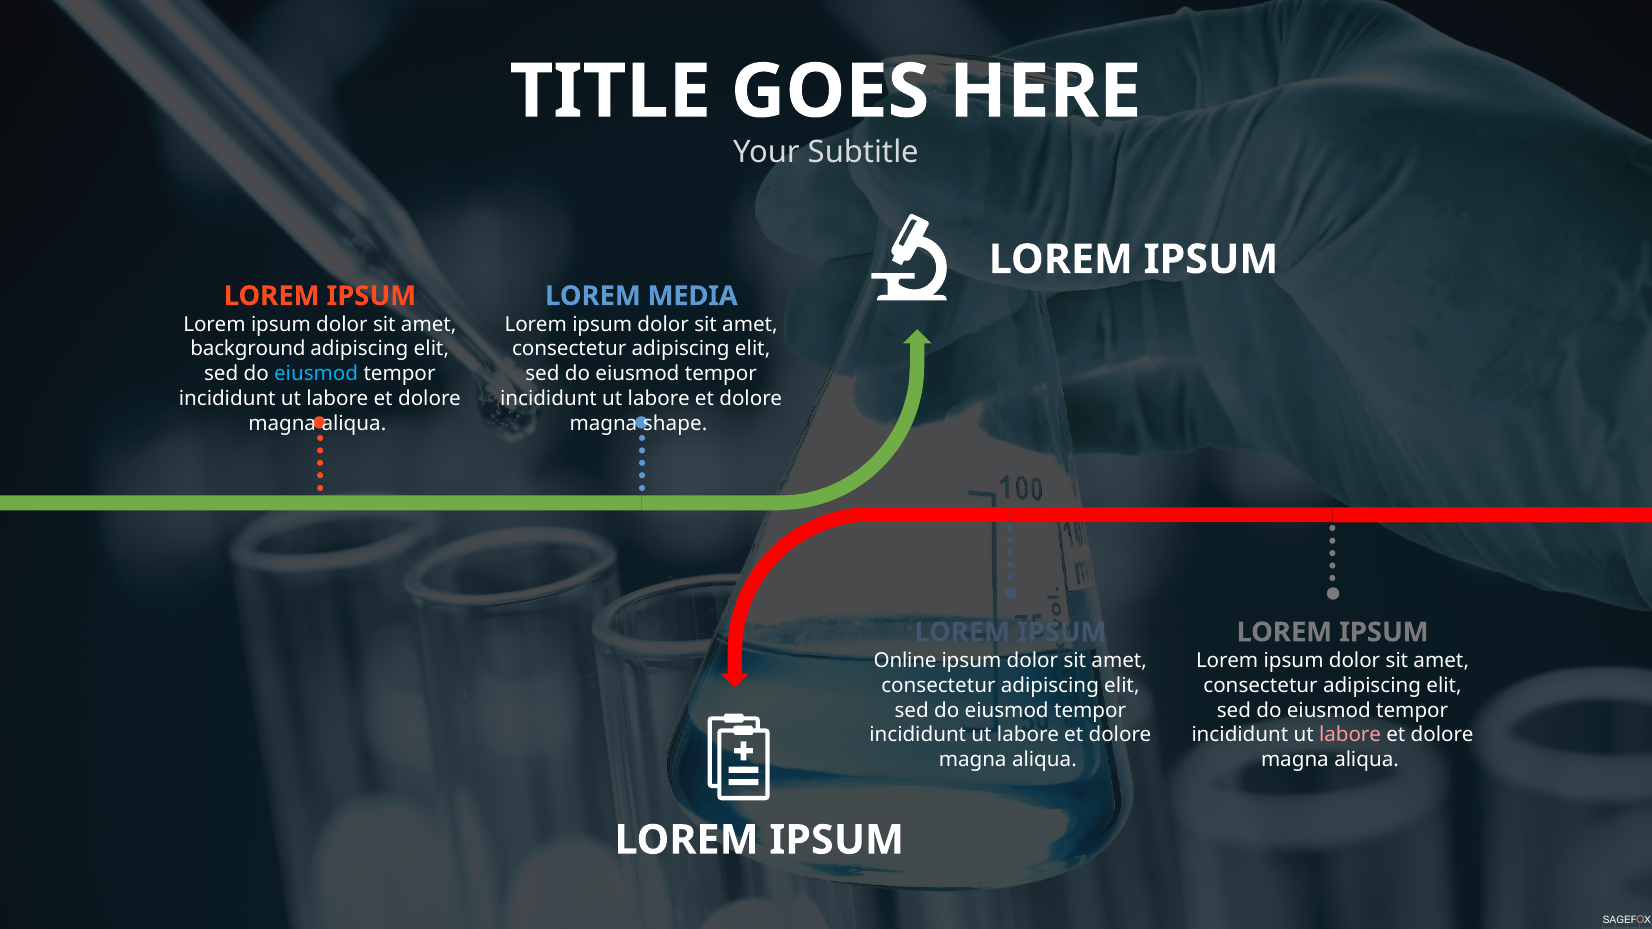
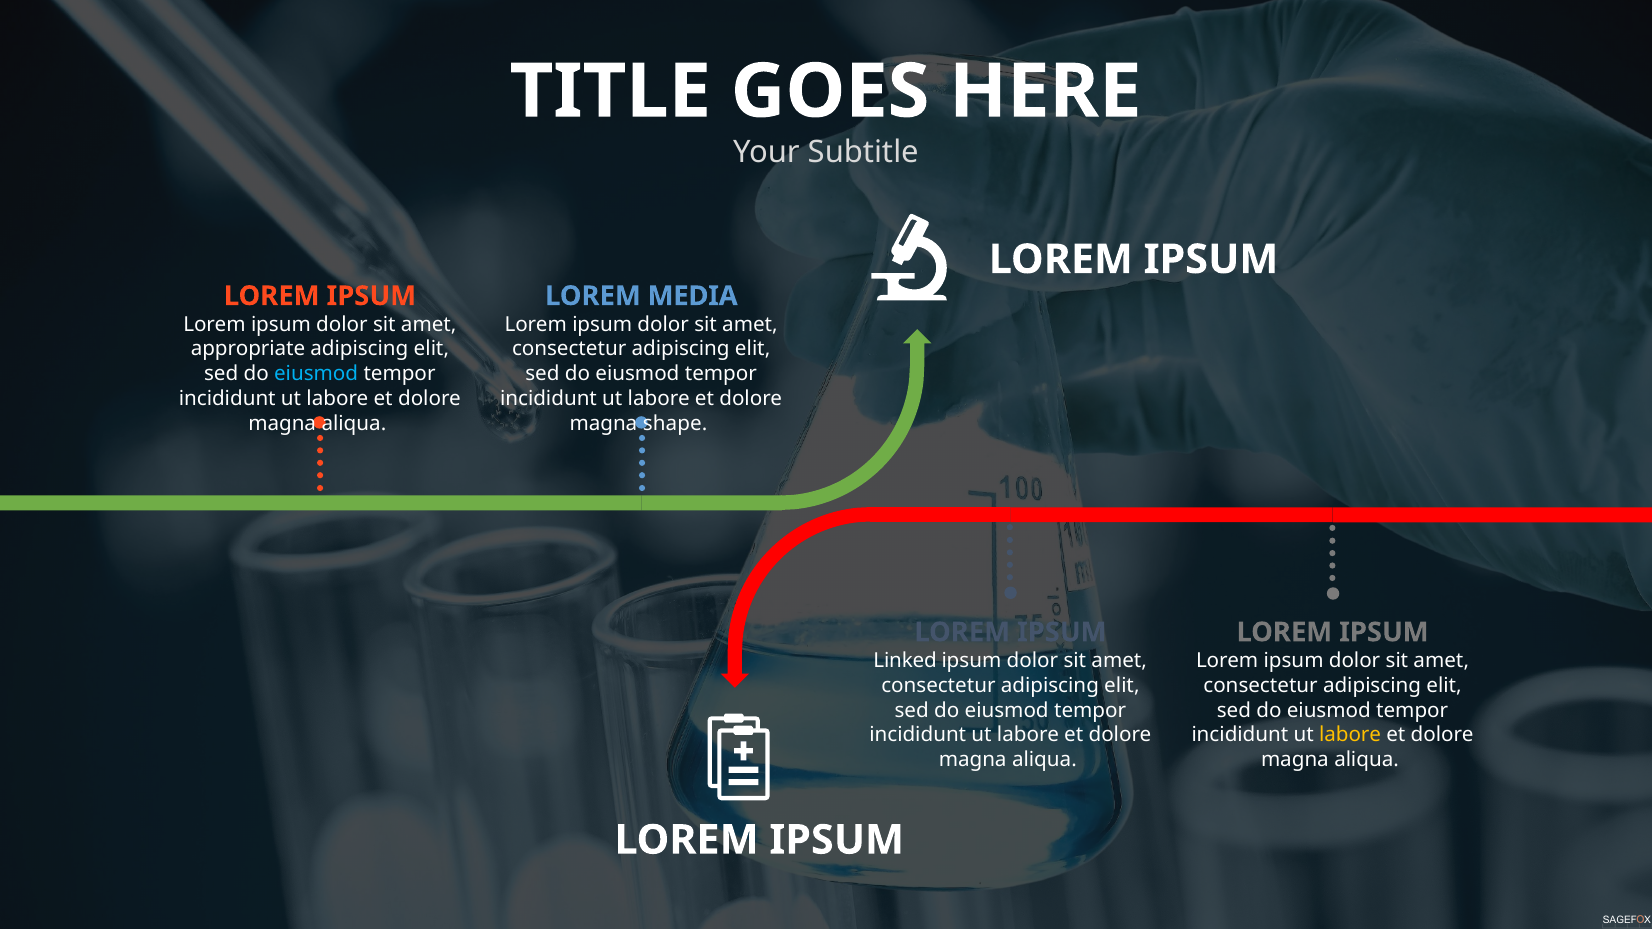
background: background -> appropriate (248, 349)
Online: Online -> Linked (905, 661)
labore colour: pink -> yellow (1350, 735)
